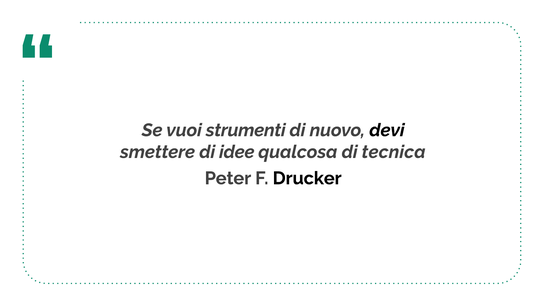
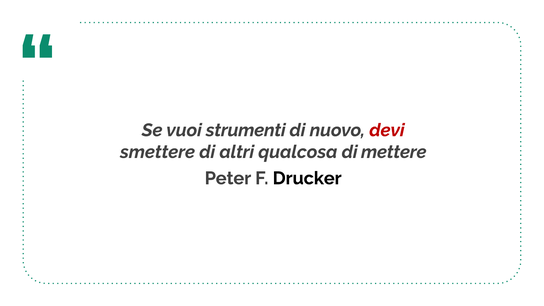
devi colour: black -> red (387, 130)
idee: idee -> altri (237, 152)
tecnica: tecnica -> mettere (394, 152)
